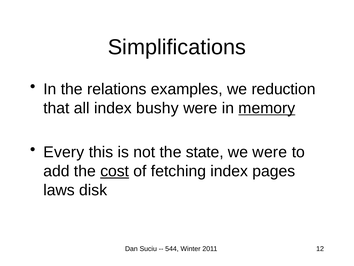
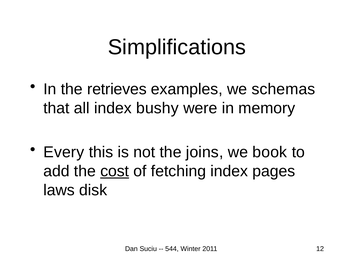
relations: relations -> retrieves (117, 89)
reduction: reduction -> schemas (283, 89)
memory underline: present -> none (267, 108)
state: state -> joins (205, 152)
we were: were -> book (270, 152)
